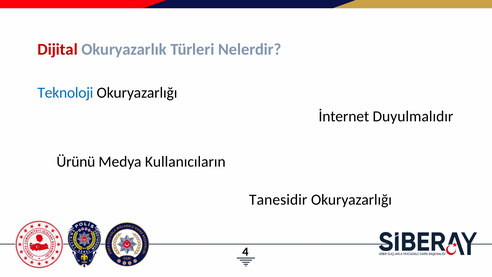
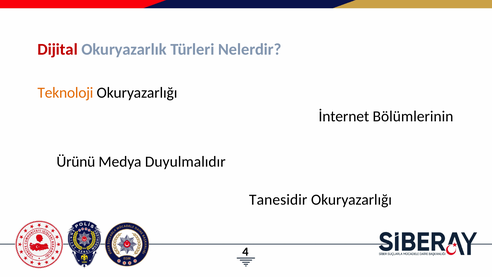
Teknoloji colour: blue -> orange (65, 93)
Duyulmalıdır: Duyulmalıdır -> Bölümlerinin (413, 116)
Kullanıcıların: Kullanıcıların -> Duyulmalıdır (185, 162)
